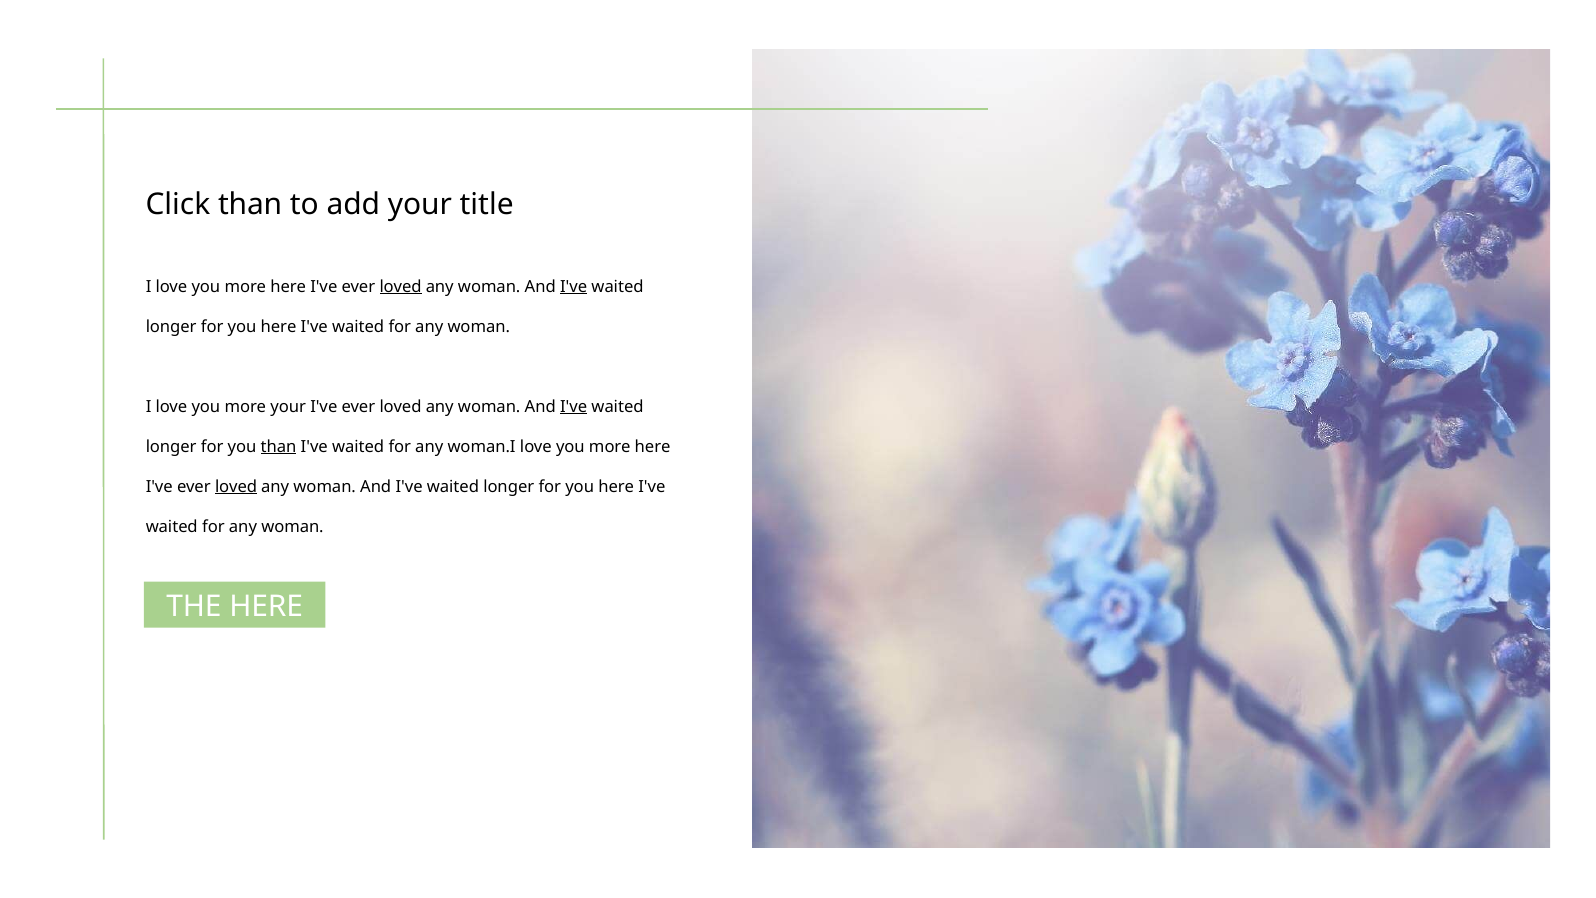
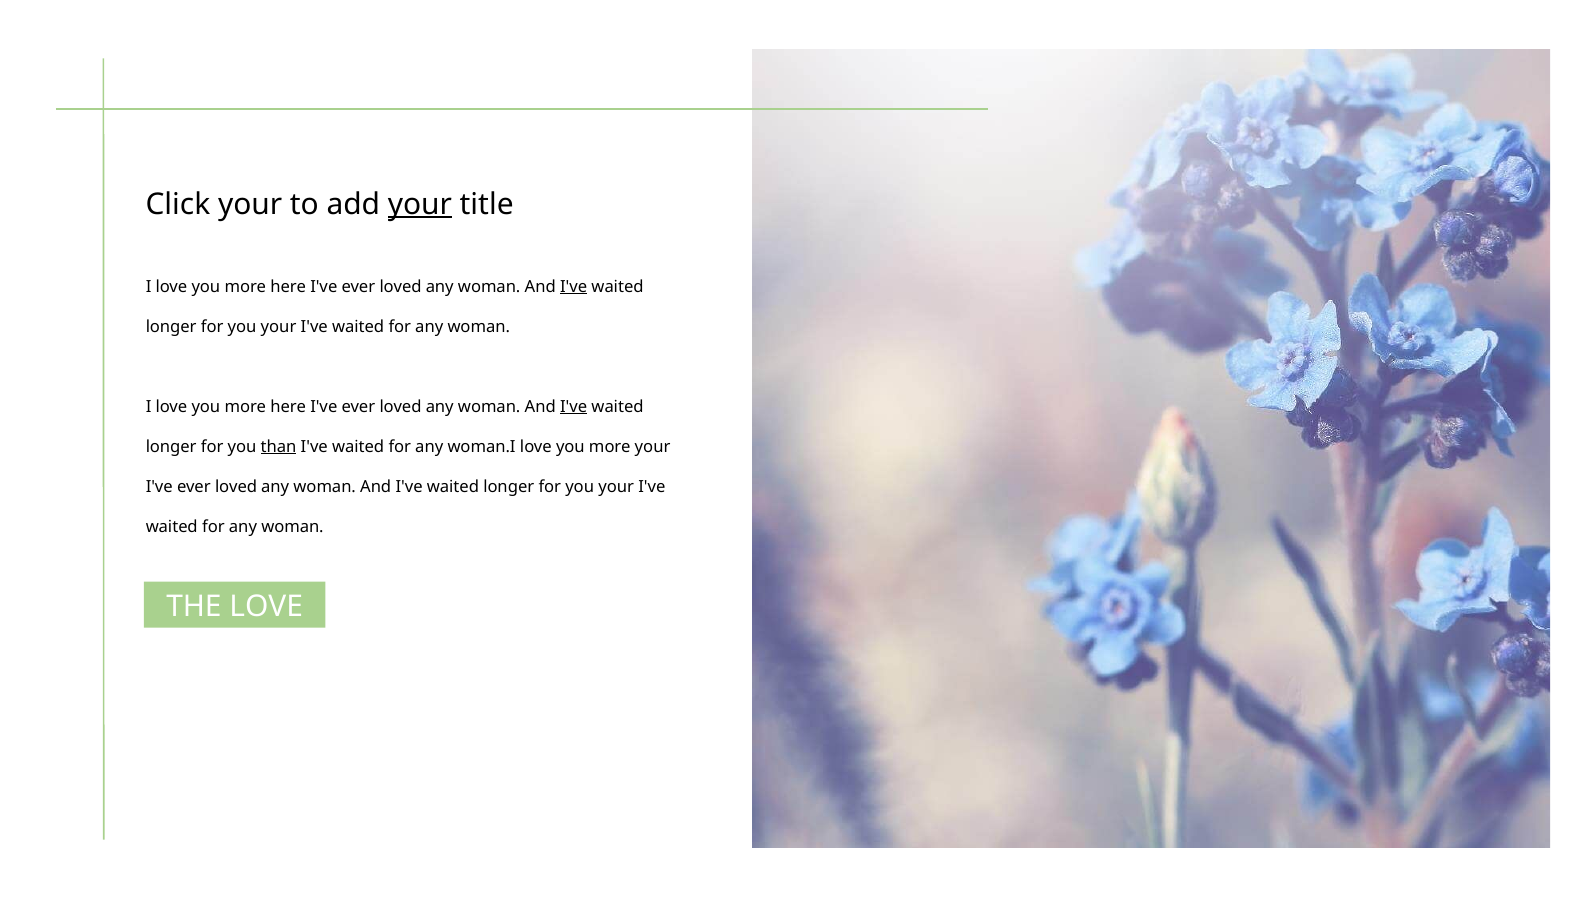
Click than: than -> your (250, 204)
your underline: none -> present (420, 204)
loved underline: present -> none (401, 287)
here: here -> your (279, 327)
your: your -> here (288, 406)
here: here -> your (653, 446)
loved underline: present -> none (236, 486)
here: here -> your (616, 486)
THE HERE: HERE -> LOVE (266, 607)
